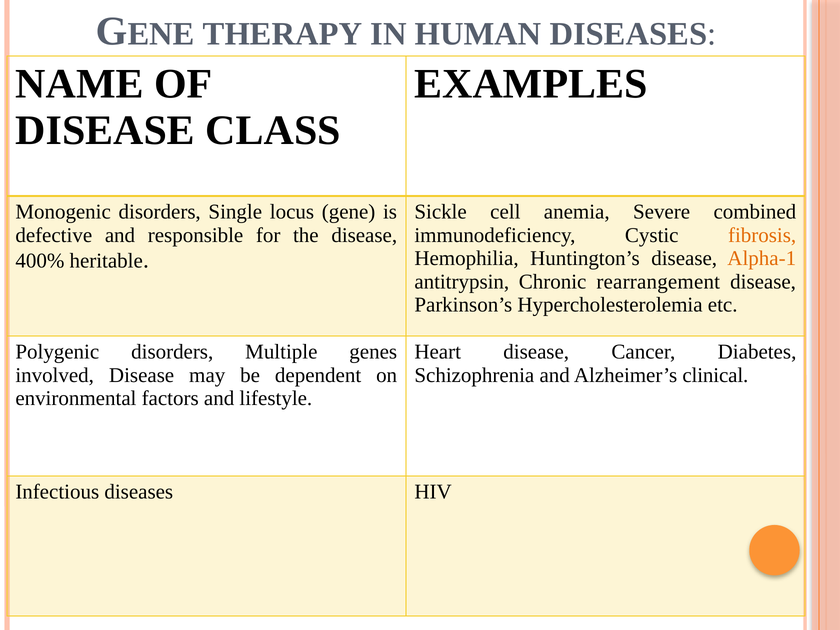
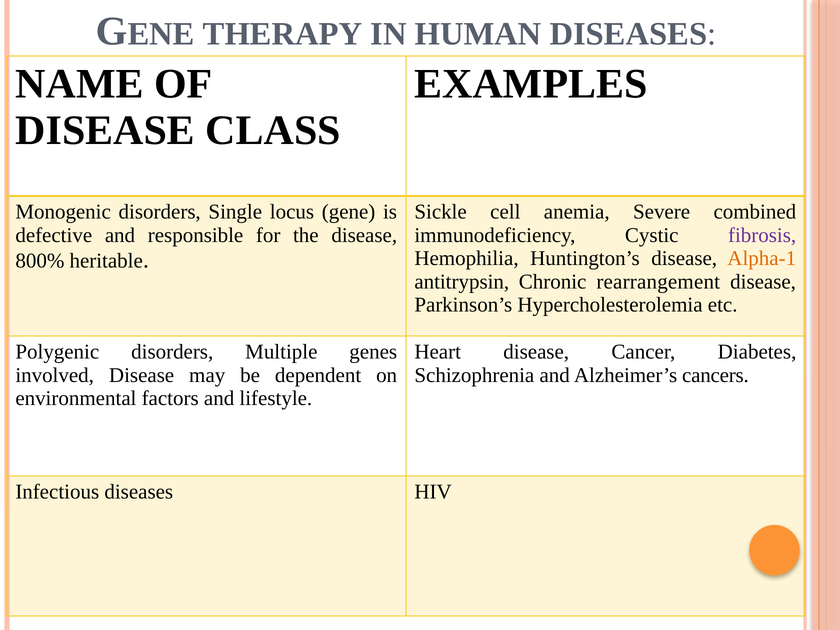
fibrosis colour: orange -> purple (762, 235)
400%: 400% -> 800% (40, 261)
clinical: clinical -> cancers (715, 375)
